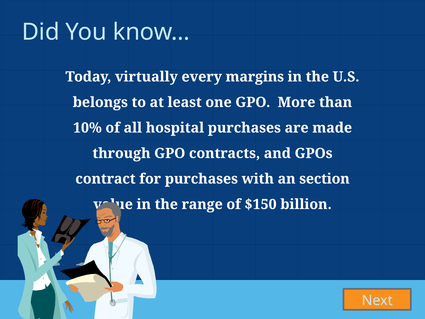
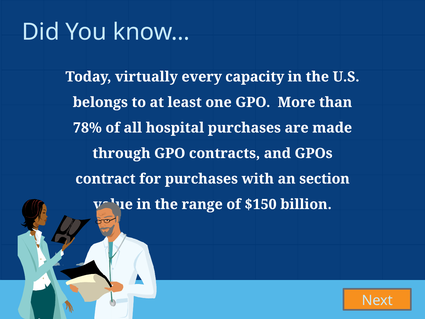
margins: margins -> capacity (255, 77)
10%: 10% -> 78% (87, 128)
